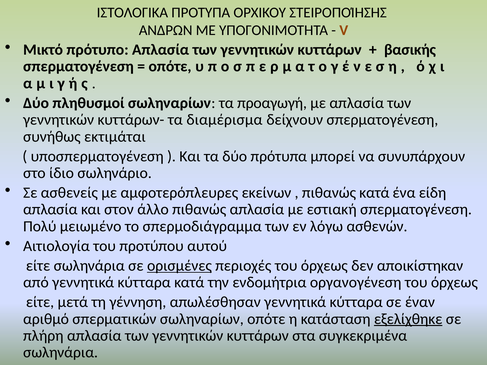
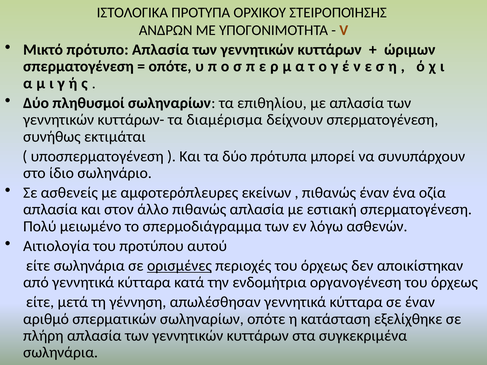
βασικής: βασικής -> ώριμων (410, 50)
προαγωγή: προαγωγή -> επιθηλίου (272, 103)
πιθανώς κατά: κατά -> έναν (374, 193)
είδη: είδη -> οζία (432, 193)
εξελίχθηκε underline: present -> none (408, 319)
